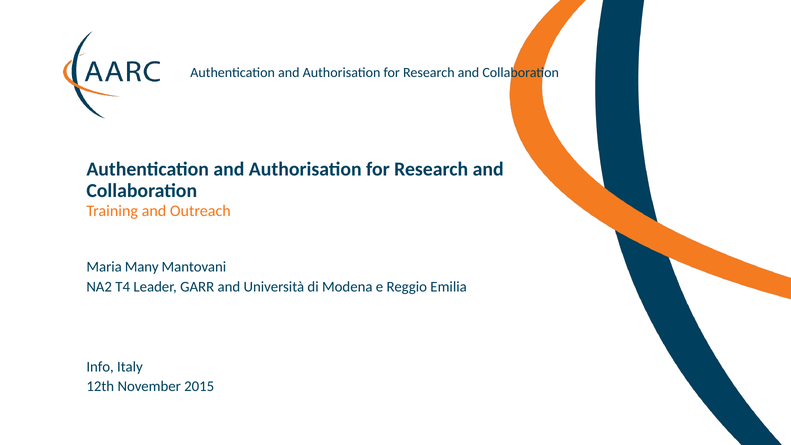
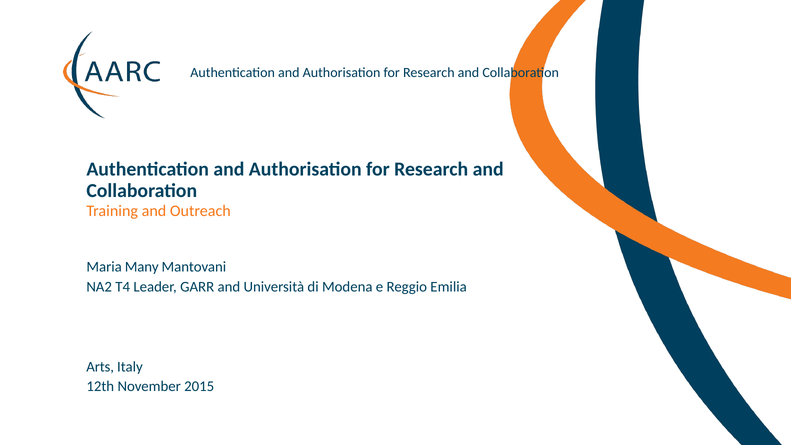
Info: Info -> Arts (100, 367)
